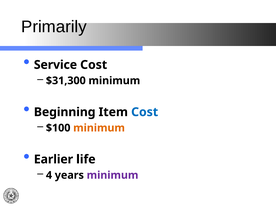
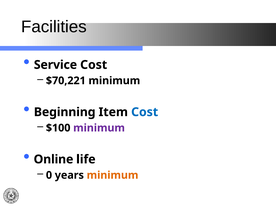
Primarily: Primarily -> Facilities (54, 27)
$31,300: $31,300 -> $70,221 (66, 81)
minimum colour: orange -> purple (99, 128)
Earlier: Earlier -> Online (53, 159)
4: 4 -> 0 (49, 175)
minimum colour: purple -> orange (113, 175)
